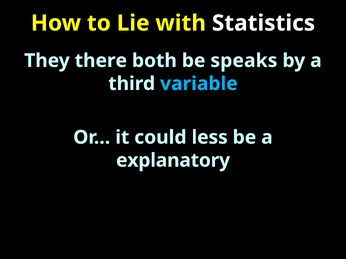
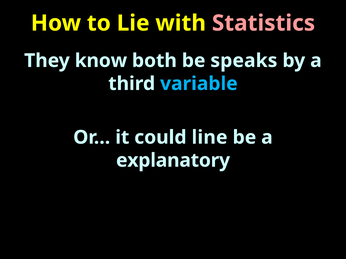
Statistics colour: white -> pink (263, 23)
there: there -> know (101, 61)
less: less -> line (209, 138)
